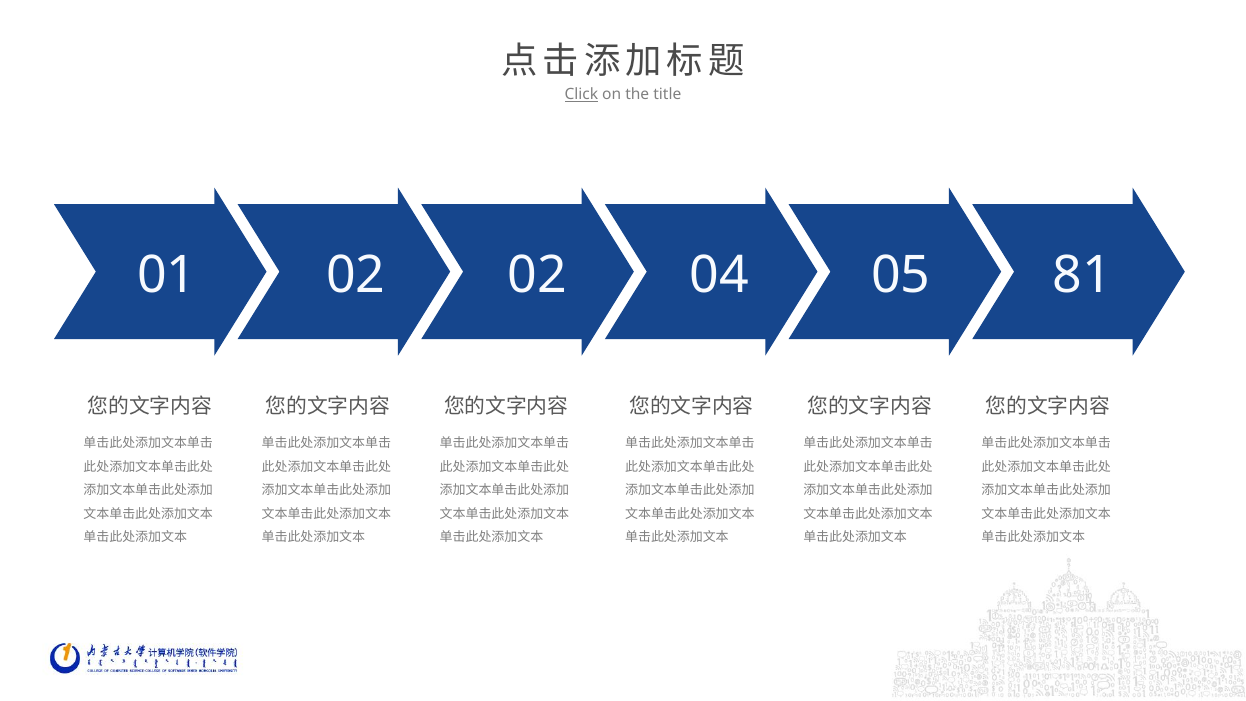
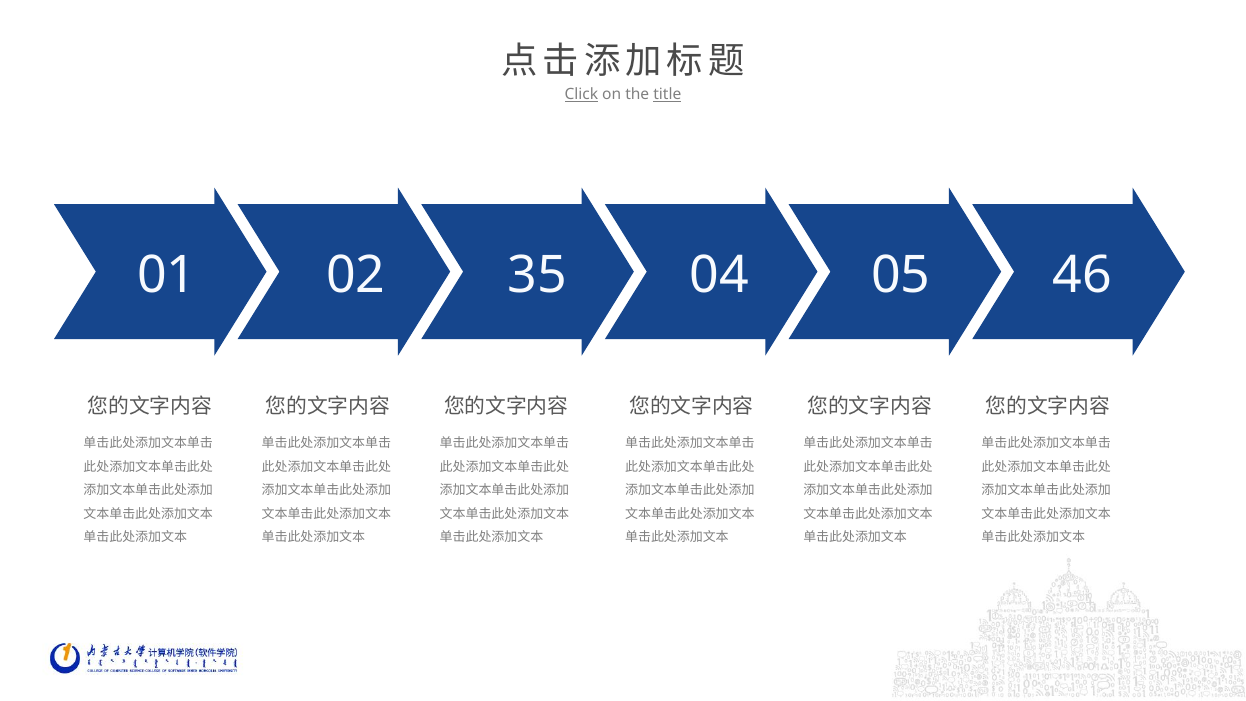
title underline: none -> present (667, 95)
02 02: 02 -> 35 (537, 275)
81: 81 -> 46 (1083, 275)
